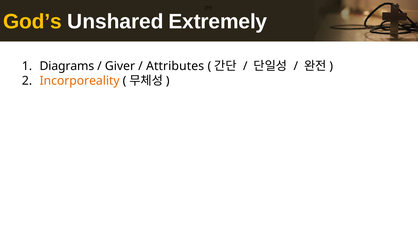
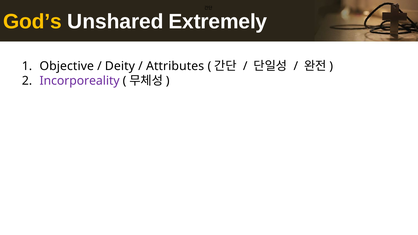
Diagrams: Diagrams -> Objective (67, 66)
Giver: Giver -> Deity (120, 66)
Incorporeality colour: orange -> purple (80, 81)
